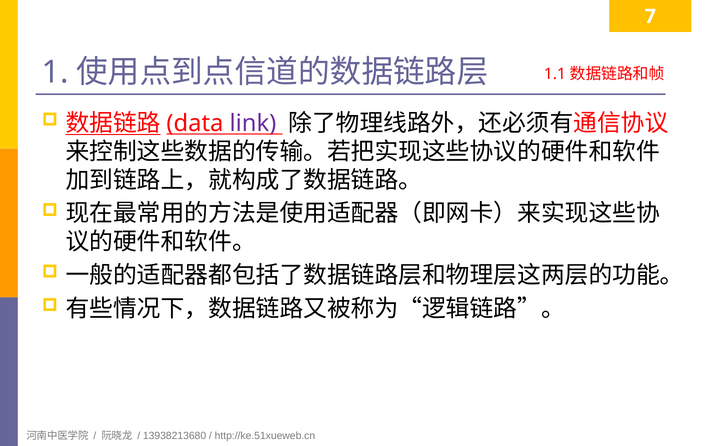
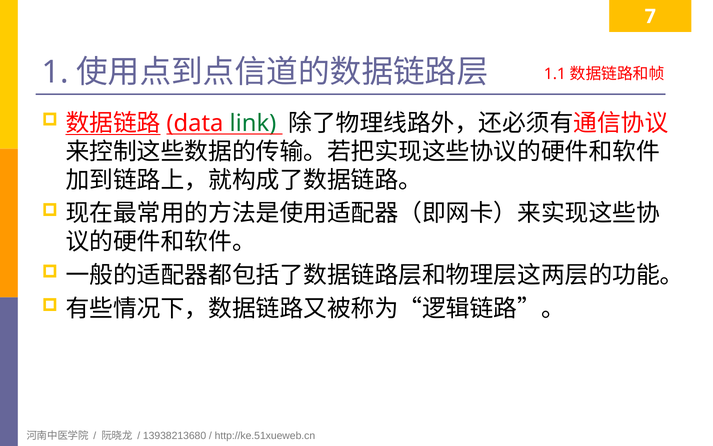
link colour: purple -> green (253, 123)
